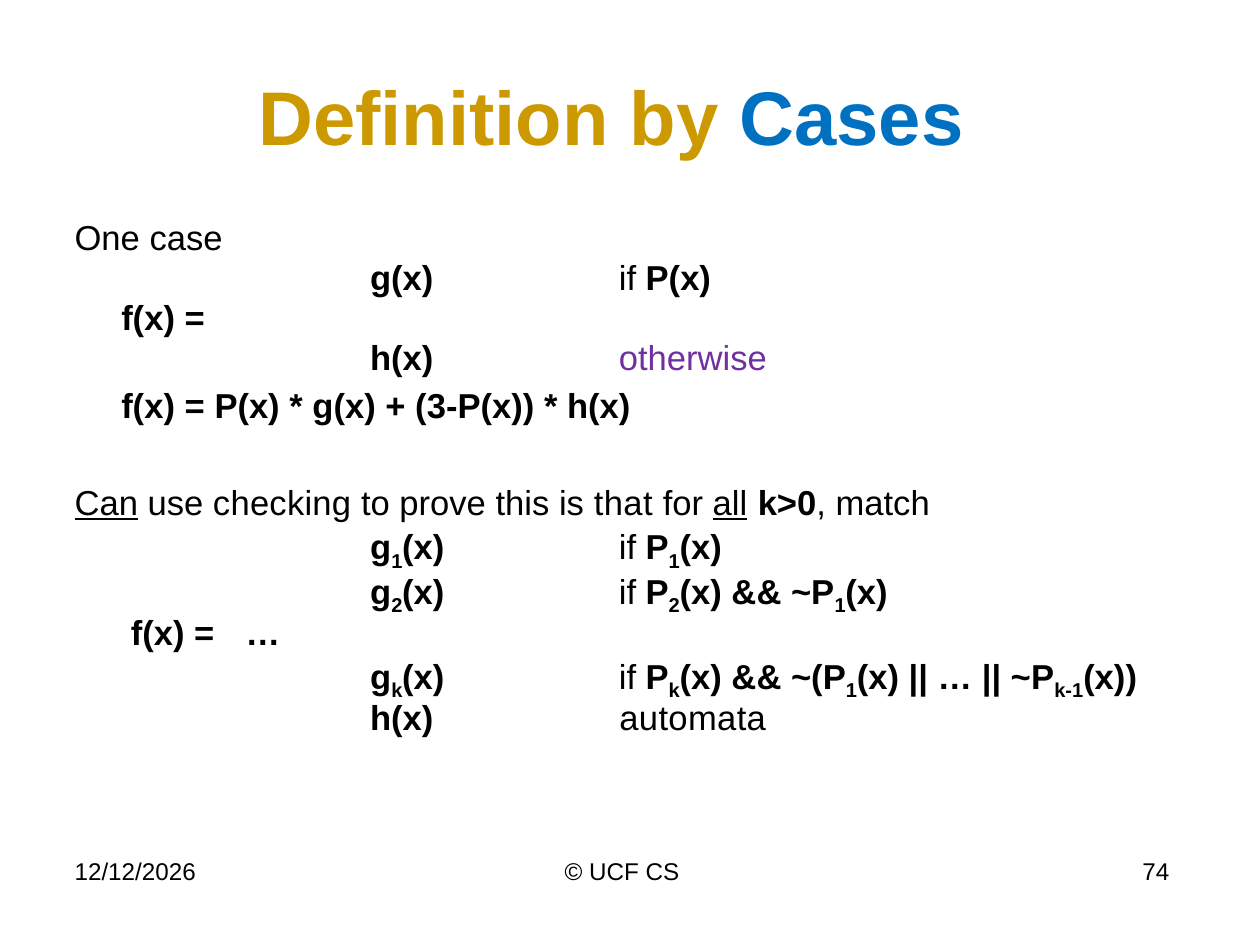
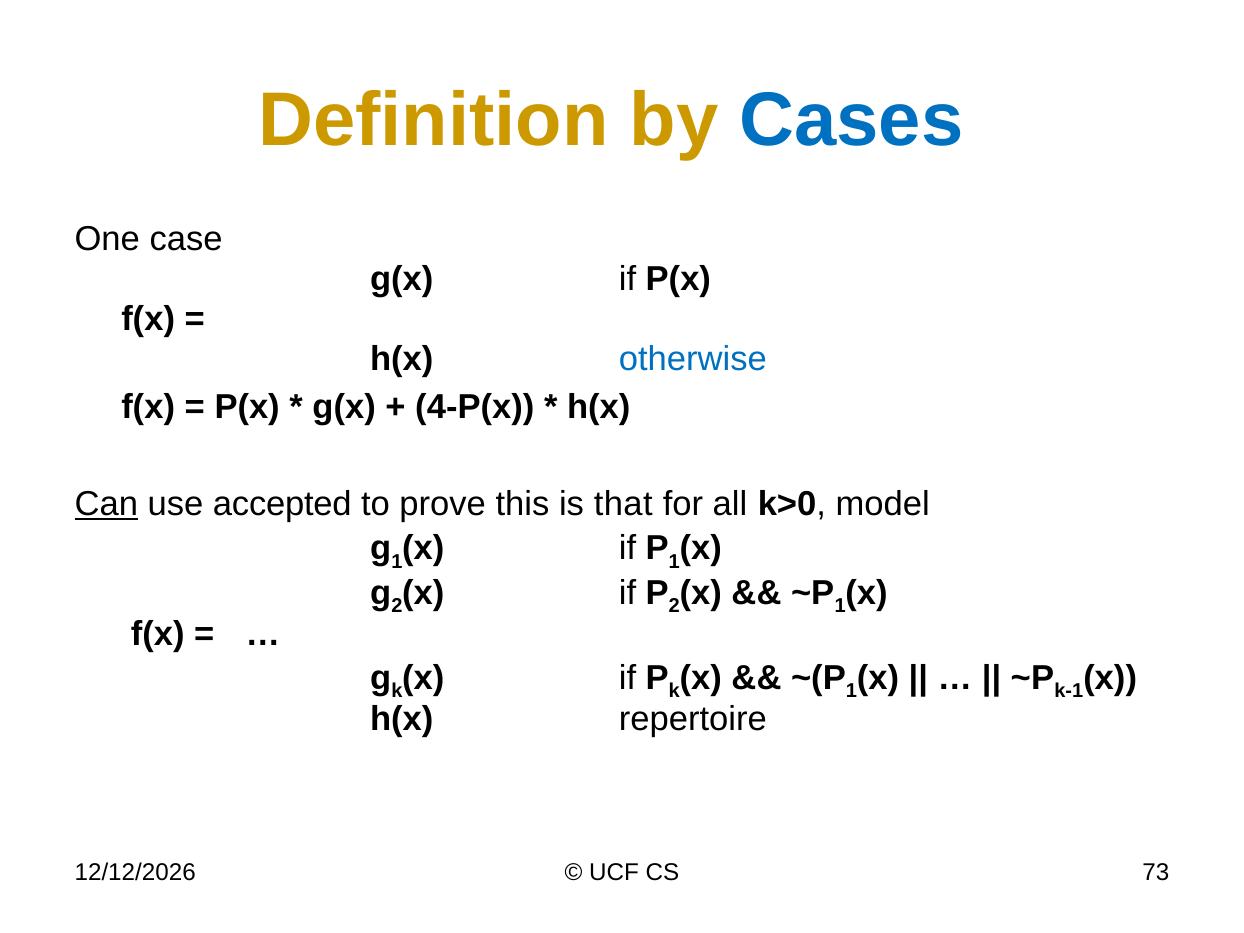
otherwise colour: purple -> blue (693, 359)
3-P(x: 3-P(x -> 4-P(x (475, 408)
checking: checking -> accepted (282, 504)
all underline: present -> none (730, 504)
match: match -> model (883, 504)
automata: automata -> repertoire (693, 719)
74: 74 -> 73 (1156, 872)
